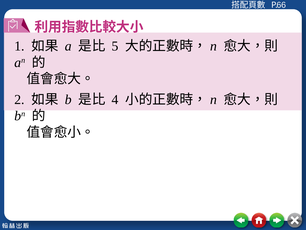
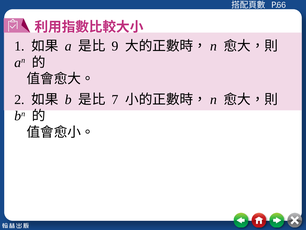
5: 5 -> 9 (115, 46)
4: 4 -> 7 (115, 99)
